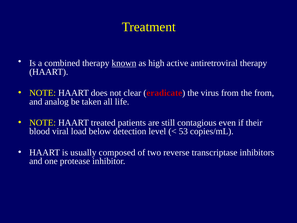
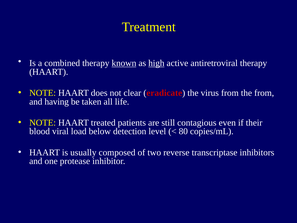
high underline: none -> present (156, 63)
analog: analog -> having (57, 101)
53: 53 -> 80 (183, 131)
